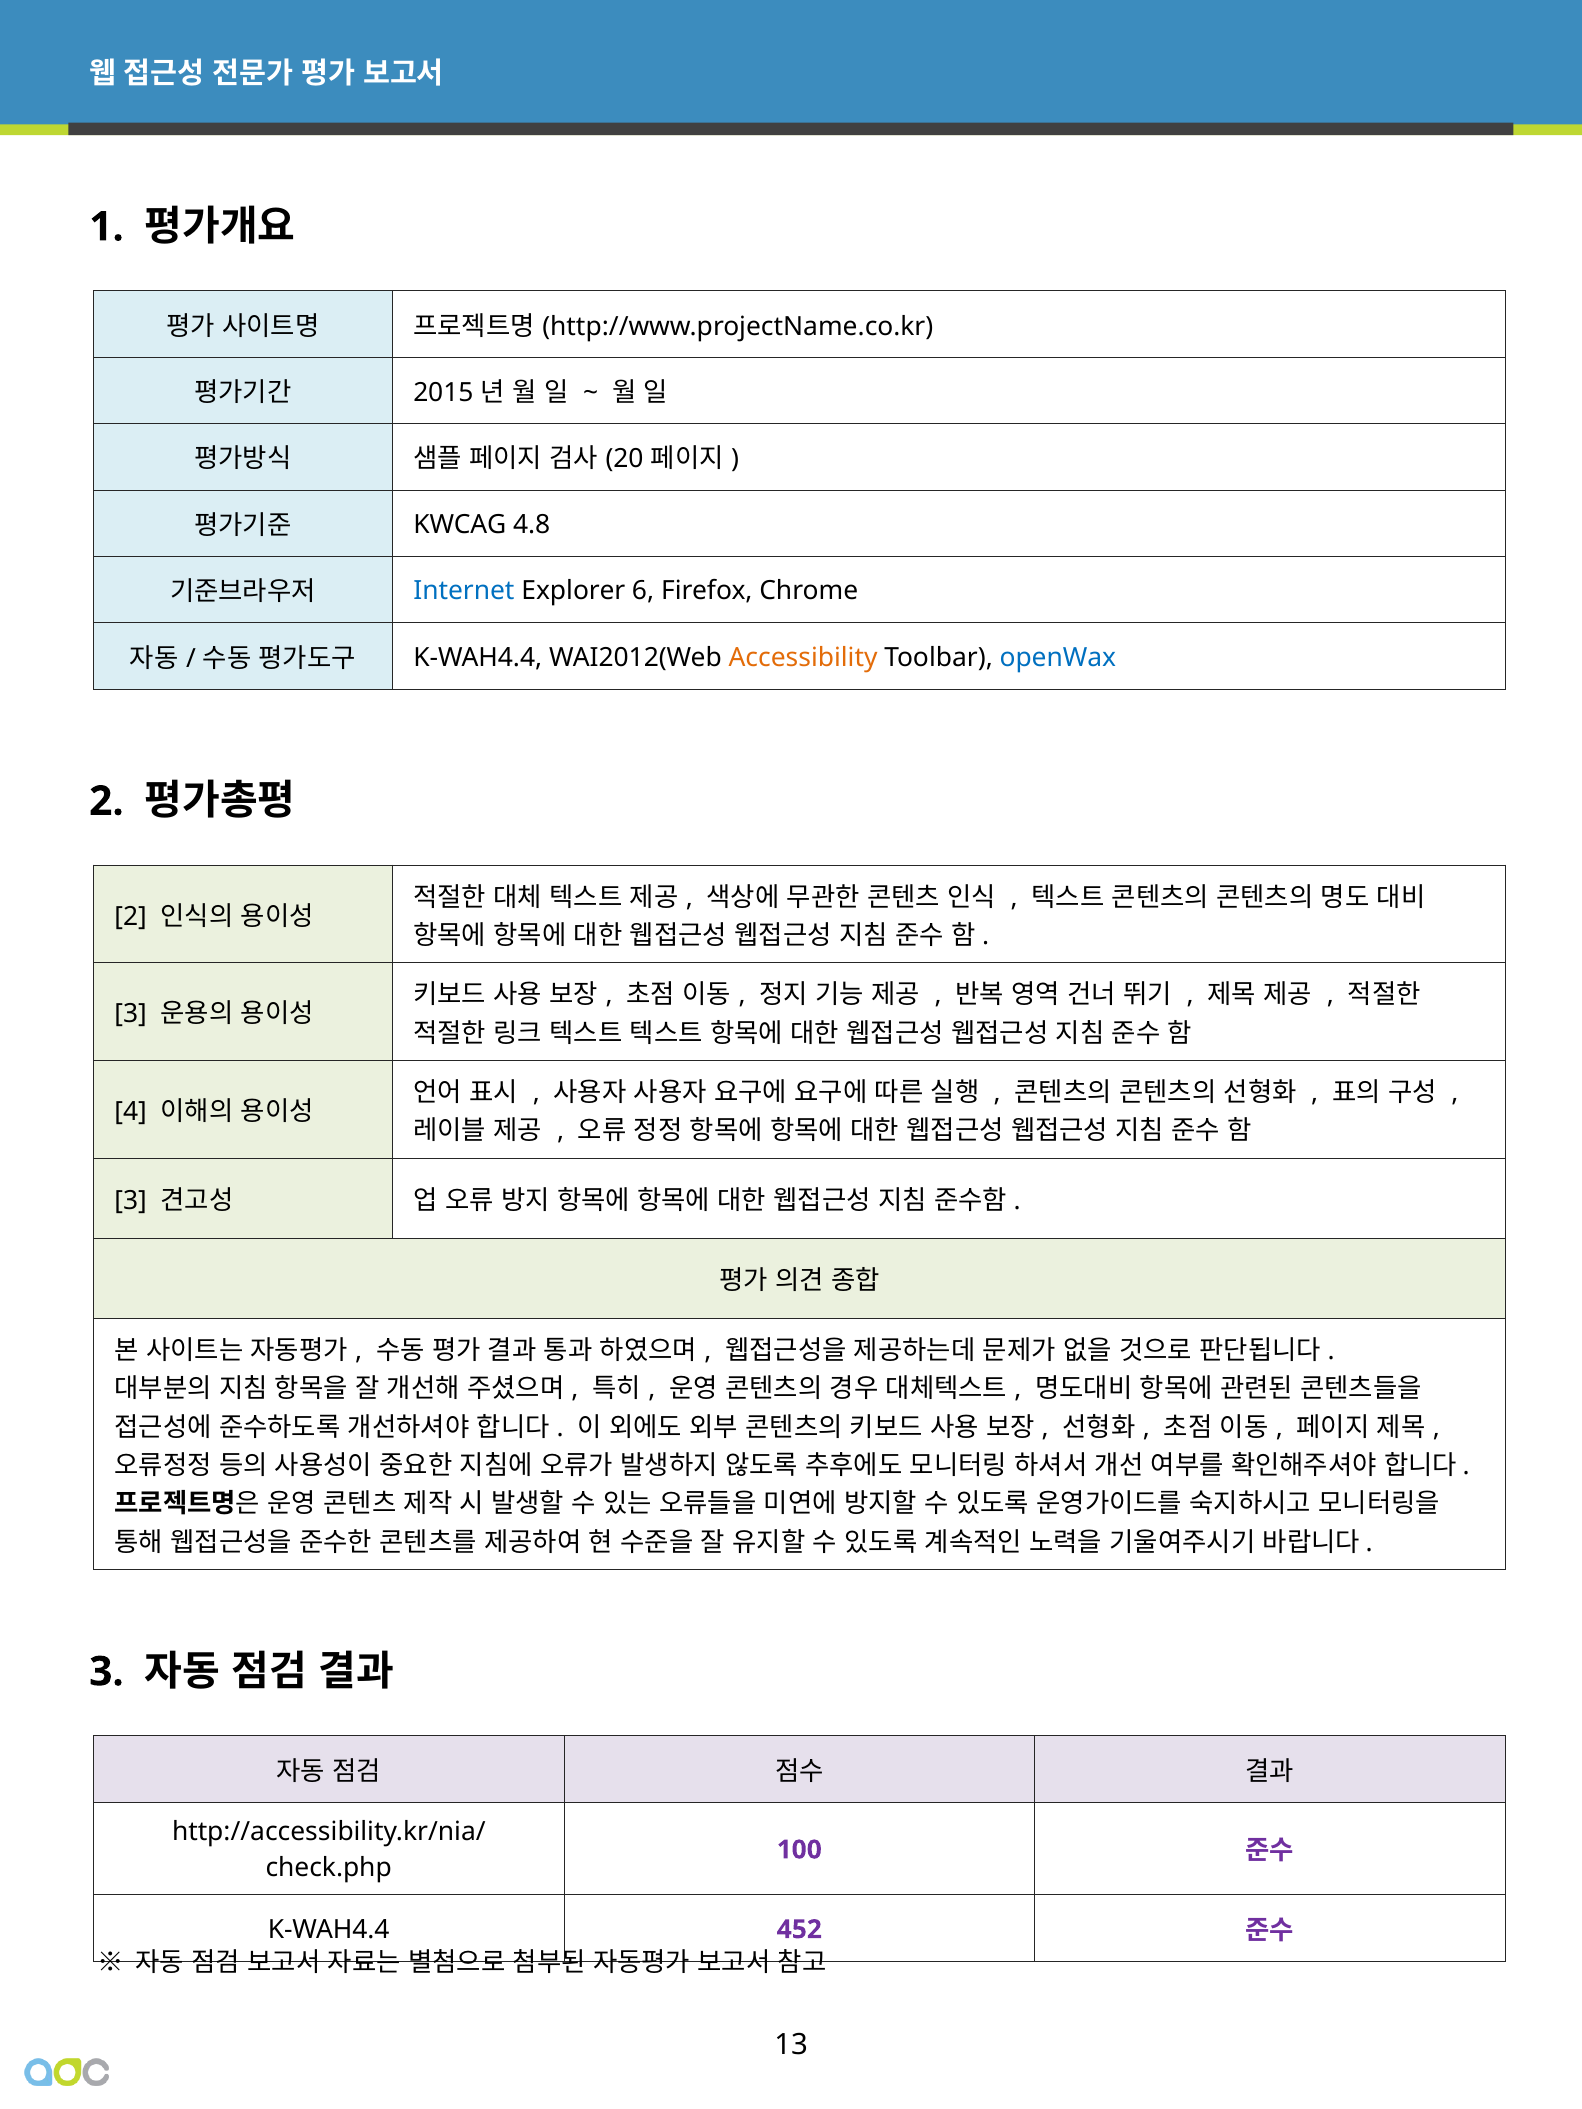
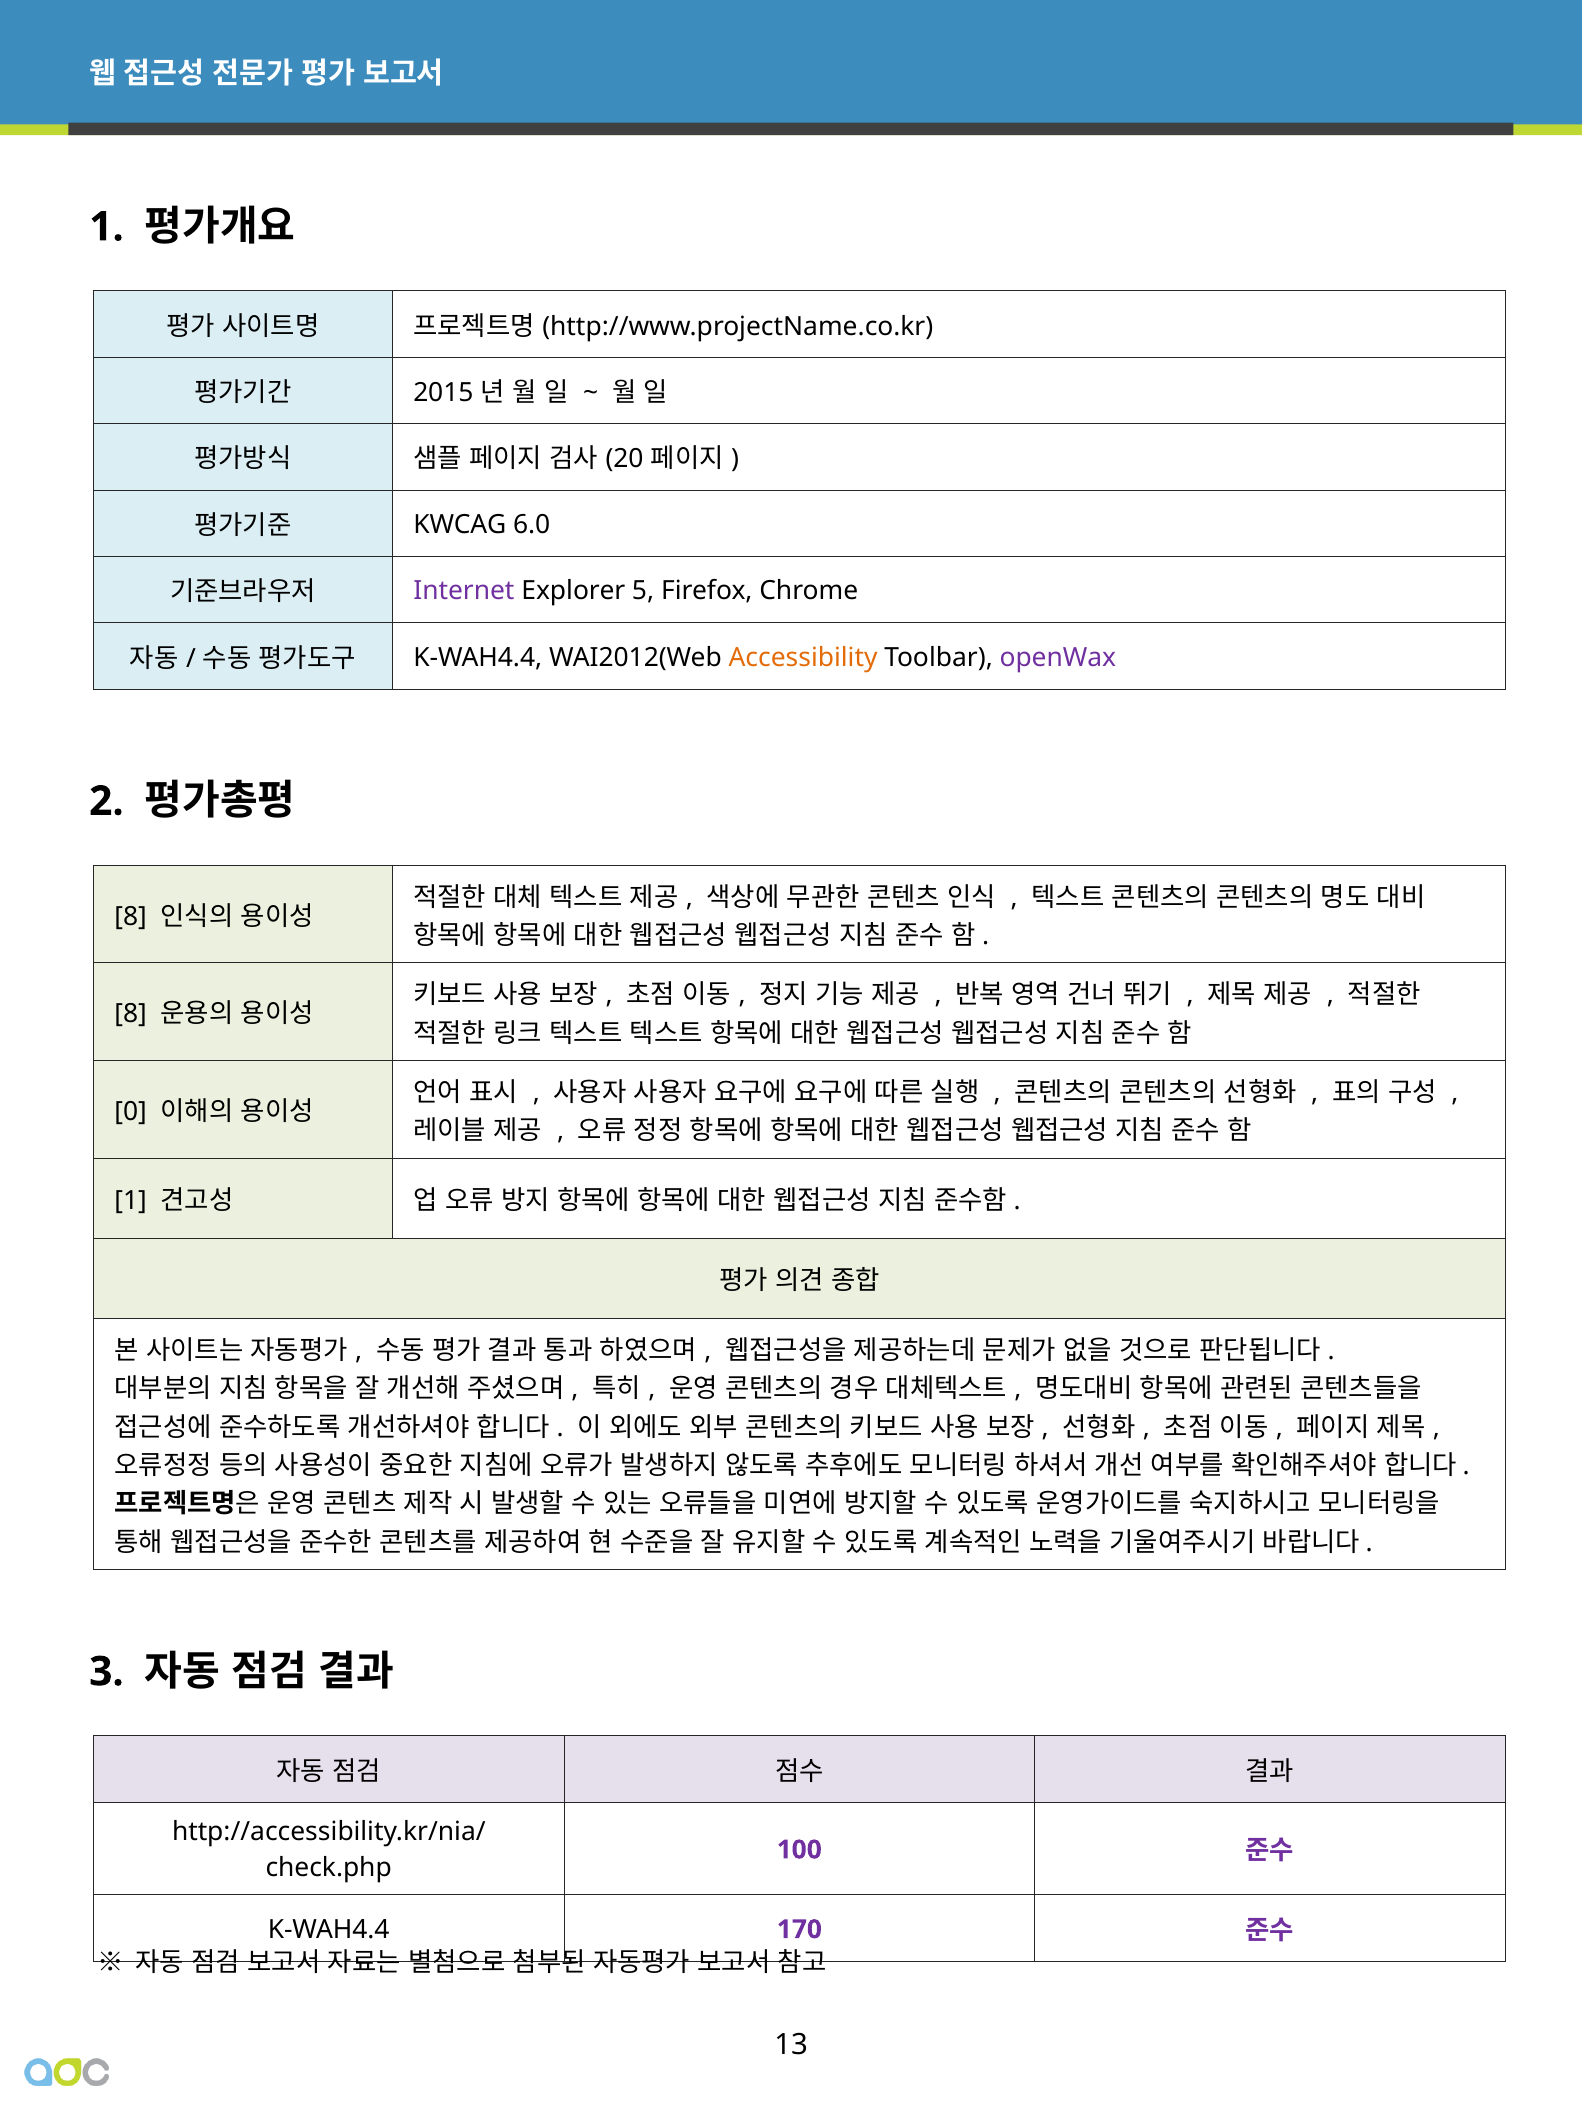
4.8: 4.8 -> 6.0 (532, 525)
Internet colour: blue -> purple (464, 591)
6: 6 -> 5 (643, 591)
openWax colour: blue -> purple (1058, 657)
2: 2 -> 8 (131, 917)
3: 3 -> 8 (131, 1014)
4: 4 -> 0 (131, 1112)
3: 3 -> 1 (131, 1201)
452: 452 -> 170 (799, 1930)
